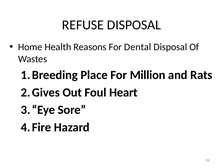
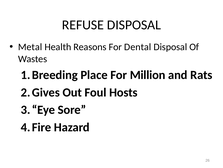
Home: Home -> Metal (30, 47)
Heart: Heart -> Hosts (123, 92)
